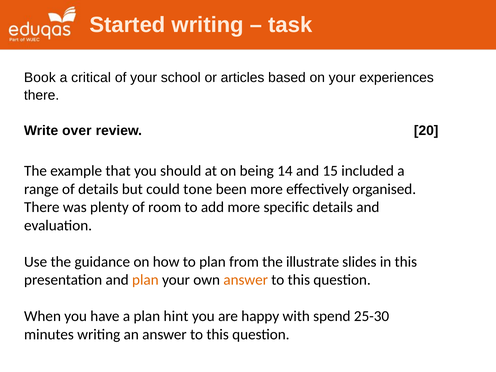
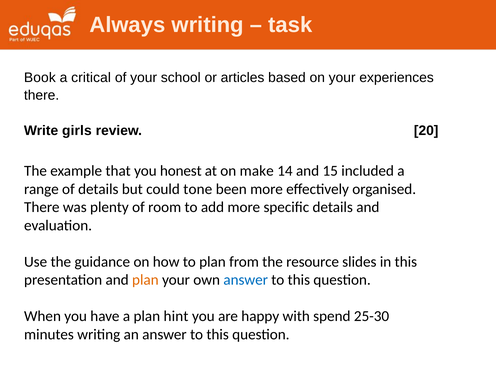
Started: Started -> Always (127, 25)
over: over -> girls (77, 131)
should: should -> honest (181, 171)
being: being -> make (257, 171)
illustrate: illustrate -> resource (313, 262)
answer colour: orange -> blue (246, 280)
